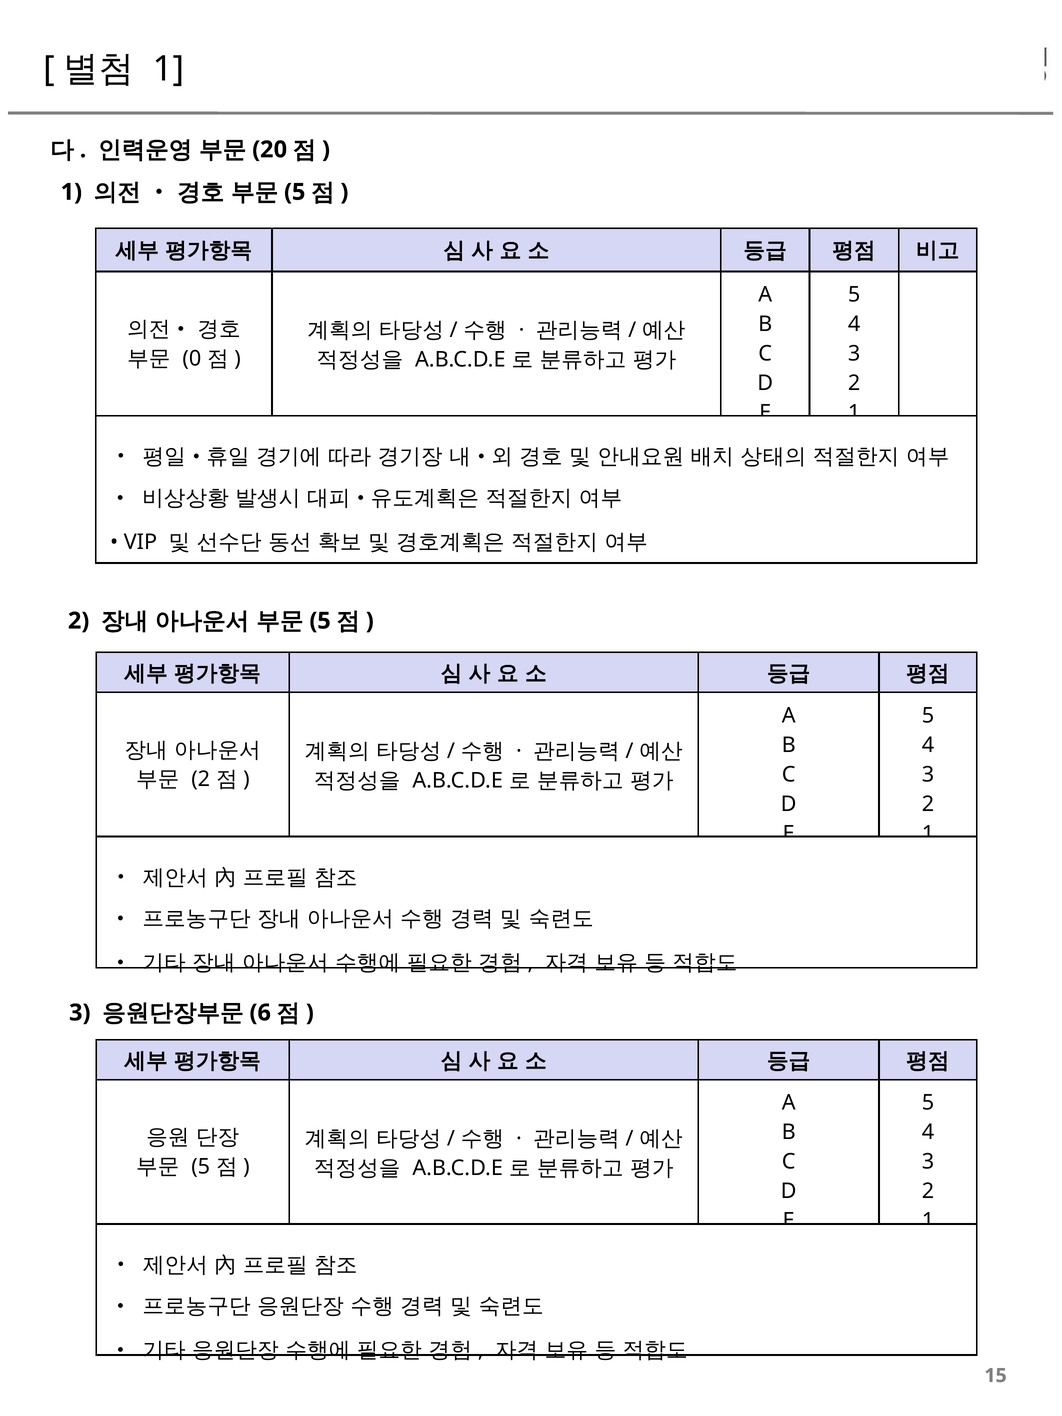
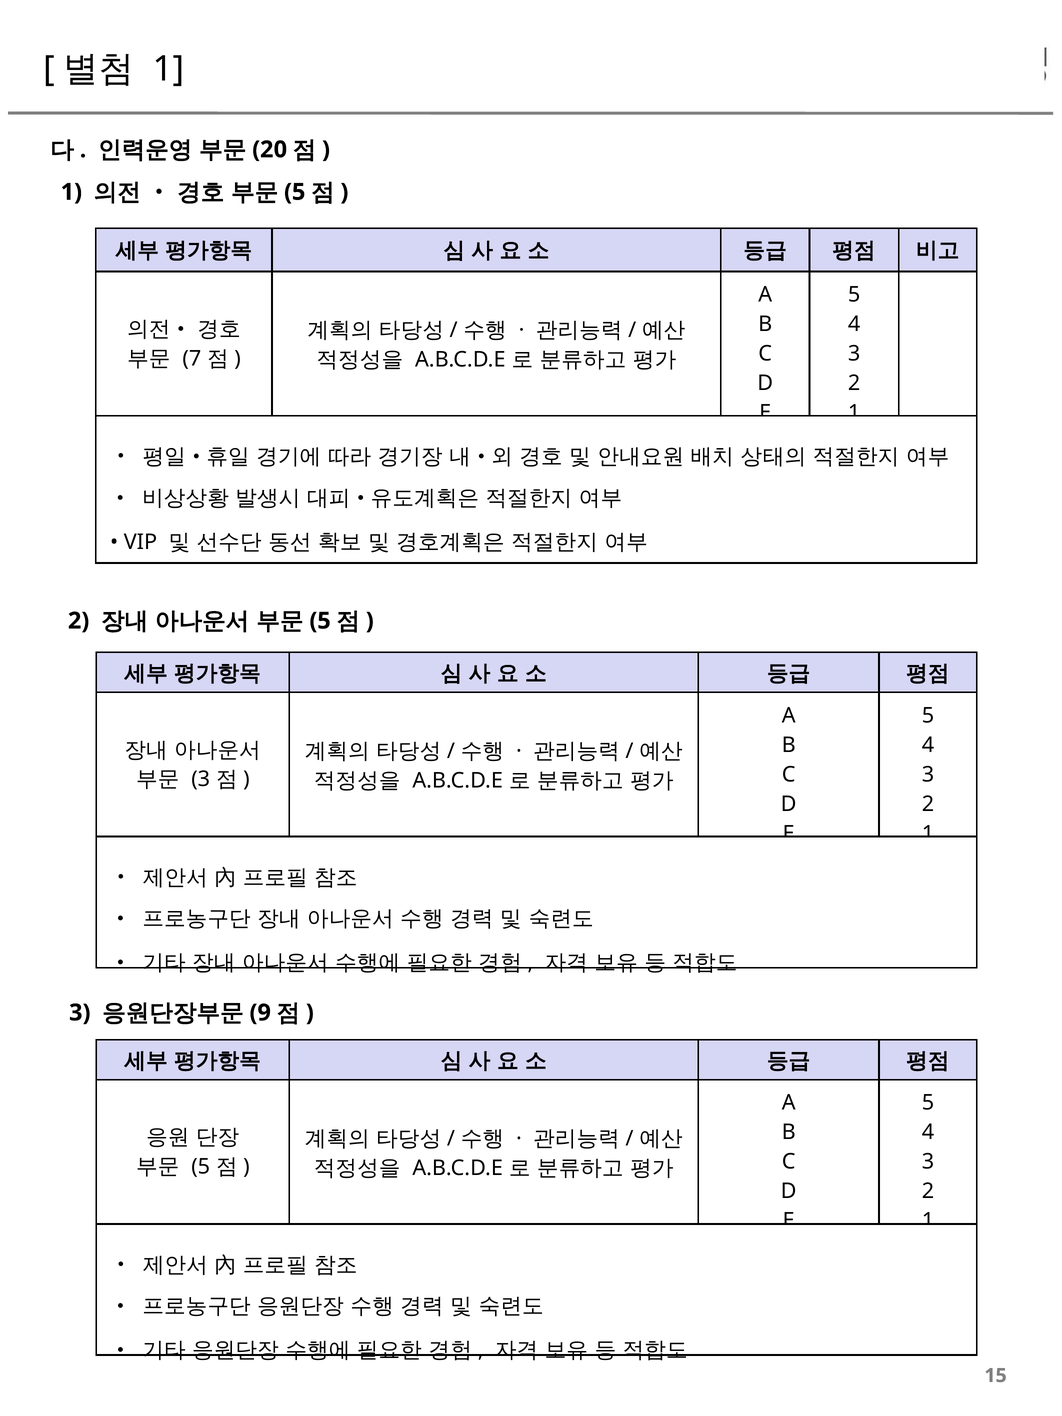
0: 0 -> 7 (192, 359)
2: 2 -> 3 (201, 779)
6: 6 -> 9 (260, 1013)
